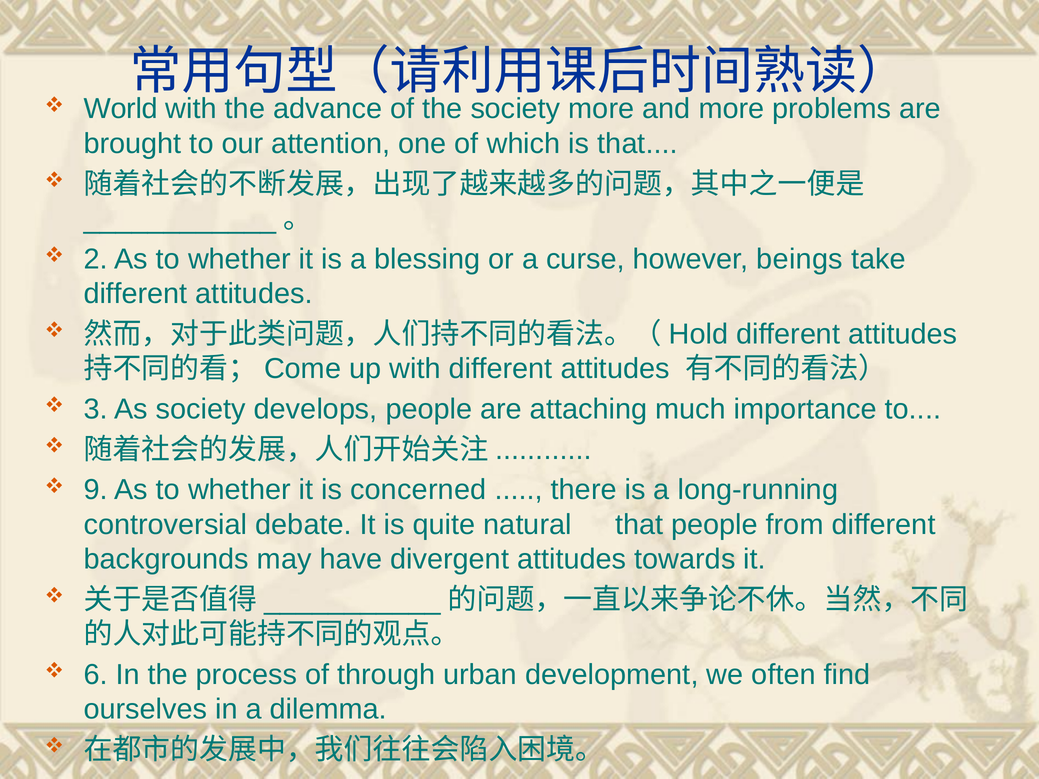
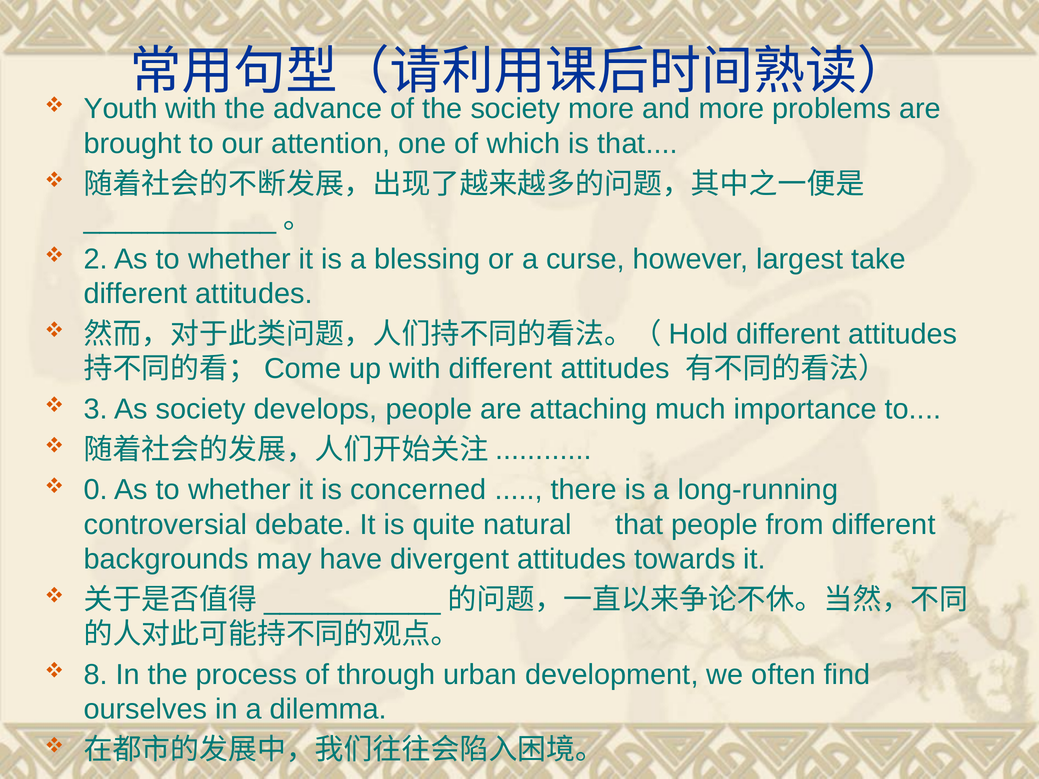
World: World -> Youth (121, 109)
beings: beings -> largest (800, 259)
9: 9 -> 0 (96, 490)
6: 6 -> 8 (96, 675)
